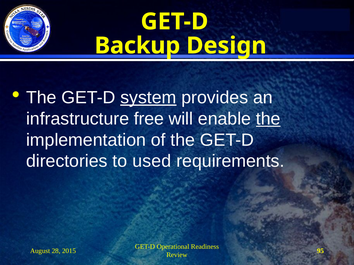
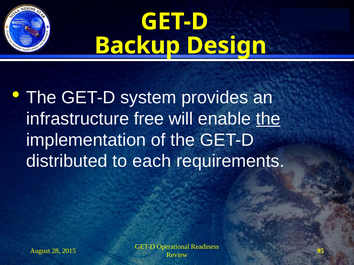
system underline: present -> none (148, 98)
directories: directories -> distributed (67, 161)
used: used -> each (152, 161)
